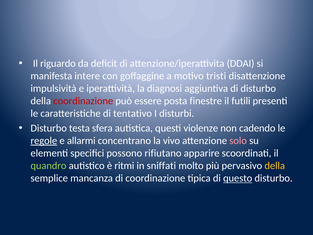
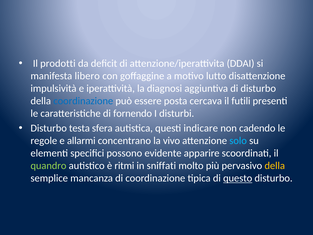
riguardo: riguardo -> prodotti (58, 63)
intere: intere -> libero (87, 76)
tristi: tristi -> lutto (216, 76)
coordinazione colour: red -> blue (83, 101)
finestre: finestre -> cercava (206, 101)
tentativo: tentativo -> fornendo (133, 113)
violenze: violenze -> indicare (201, 128)
regole underline: present -> none (44, 141)
solo colour: pink -> light blue (238, 141)
rifiutano: rifiutano -> evidente (163, 153)
